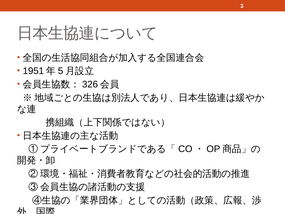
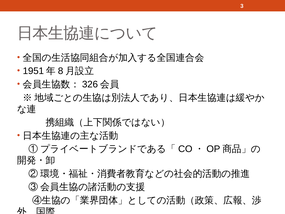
5: 5 -> 8 (61, 71)
